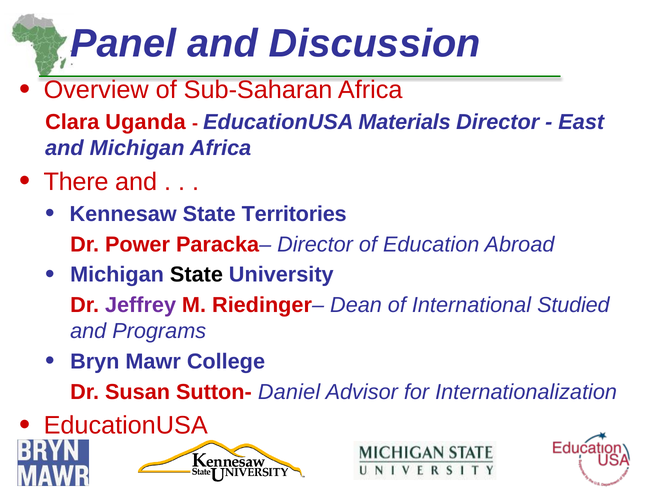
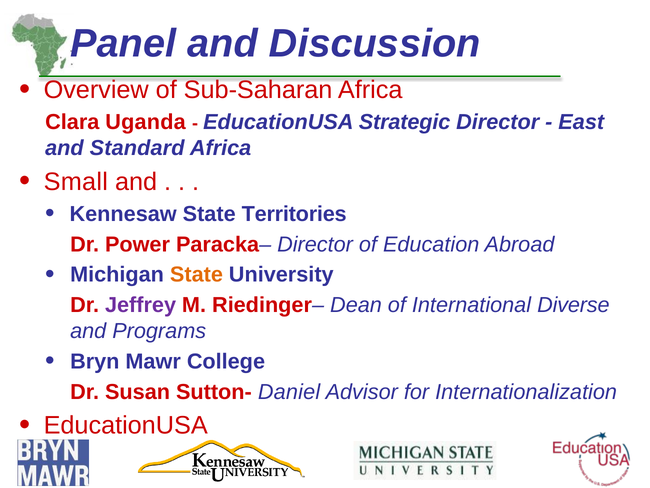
Materials: Materials -> Strategic (405, 122)
and Michigan: Michigan -> Standard (137, 148)
There: There -> Small (76, 182)
State colour: black -> orange (196, 275)
Studied: Studied -> Diverse (573, 305)
